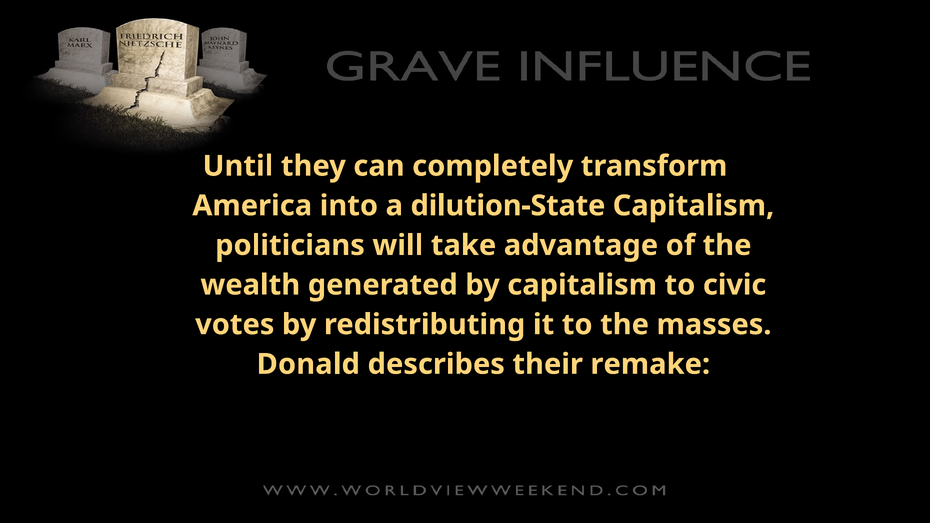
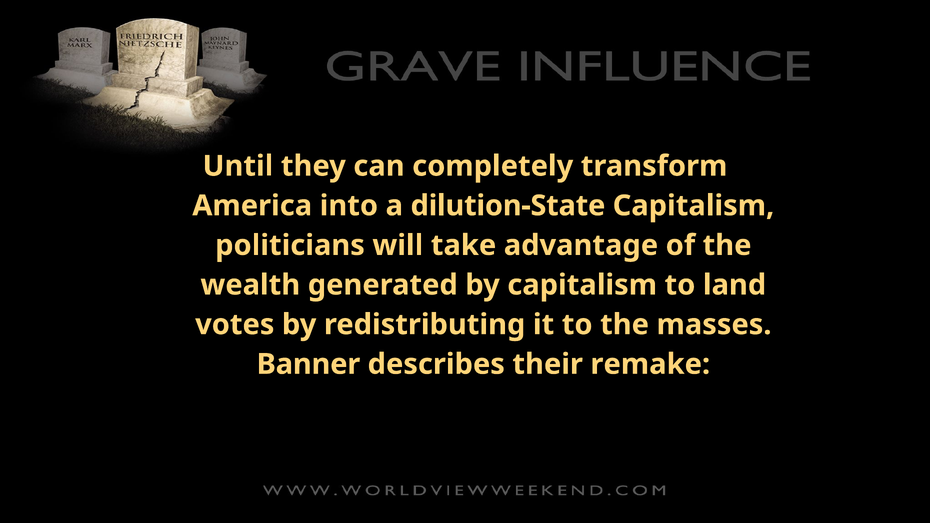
civic: civic -> land (735, 285)
Donald: Donald -> Banner (308, 364)
